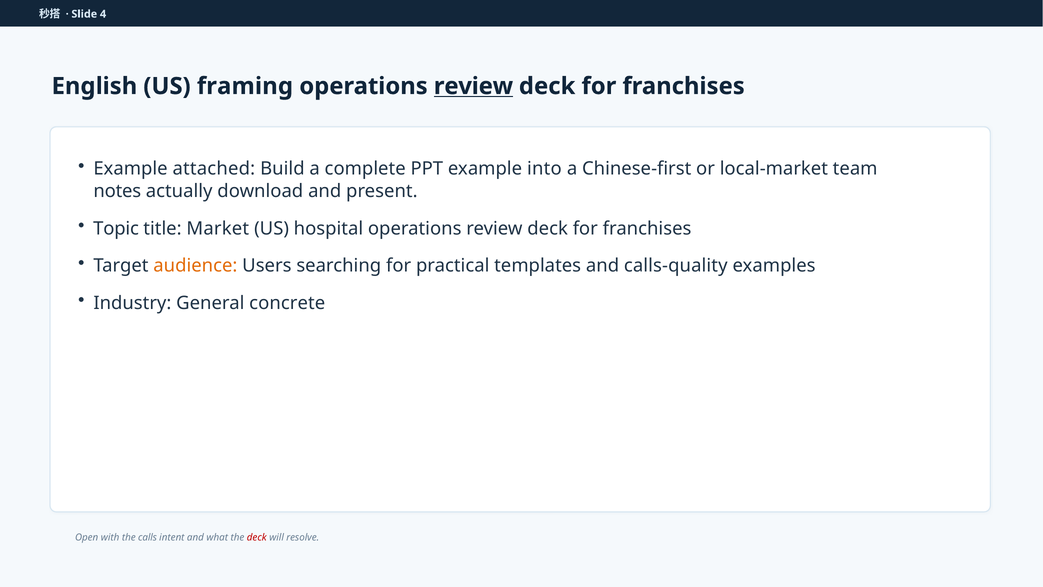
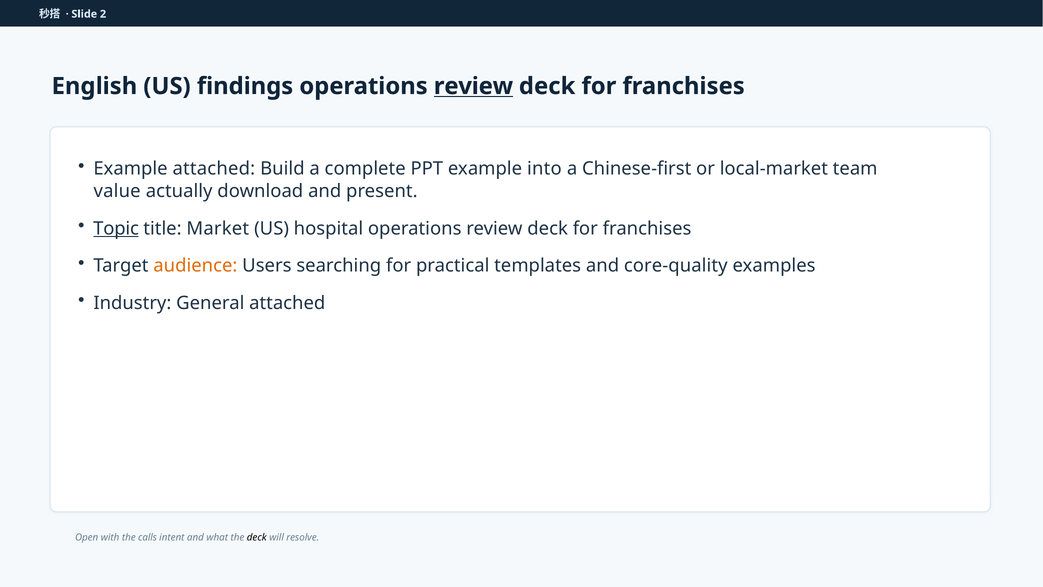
4: 4 -> 2 (103, 14)
framing: framing -> findings (245, 86)
notes: notes -> value (117, 191)
Topic underline: none -> present (116, 228)
calls-quality: calls-quality -> core-quality (676, 266)
General concrete: concrete -> attached (287, 303)
deck colour: red -> black (257, 537)
